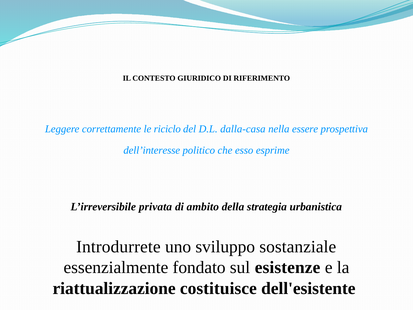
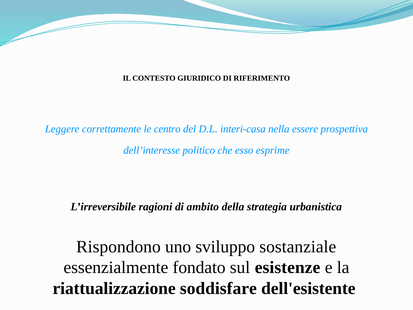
riciclo: riciclo -> centro (167, 129)
dalla-casa: dalla-casa -> interi-casa (243, 129)
privata: privata -> ragioni (156, 207)
Introdurrete: Introdurrete -> Rispondono (118, 247)
costituisce: costituisce -> soddisfare (218, 288)
